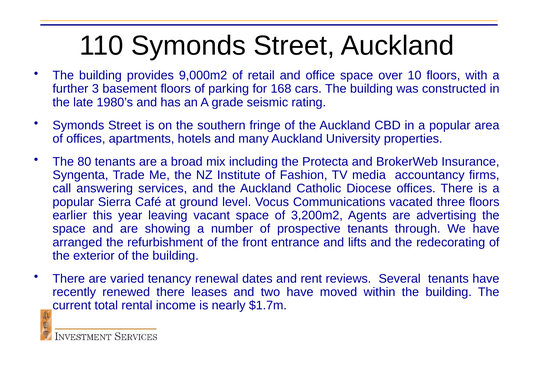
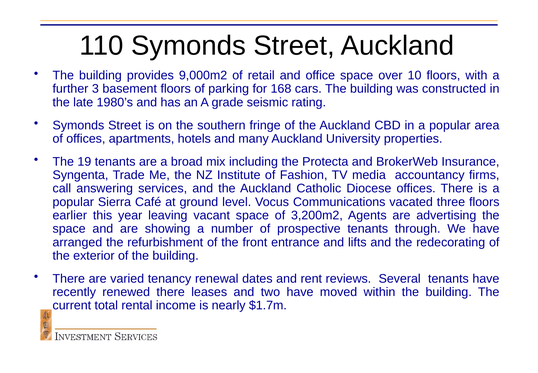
80: 80 -> 19 (84, 161)
